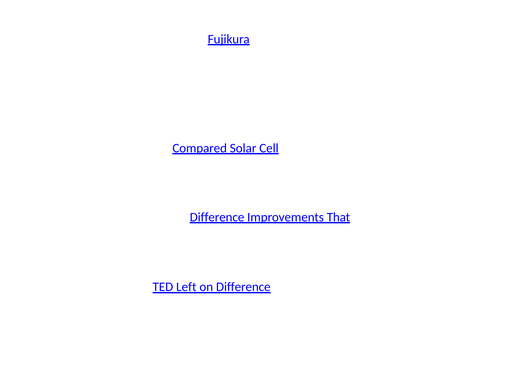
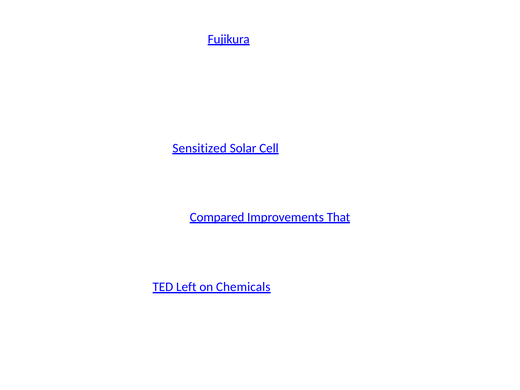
Compared: Compared -> Sensitized (200, 148)
Difference: Difference -> Compared (217, 217)
on Difference: Difference -> Chemicals (243, 287)
